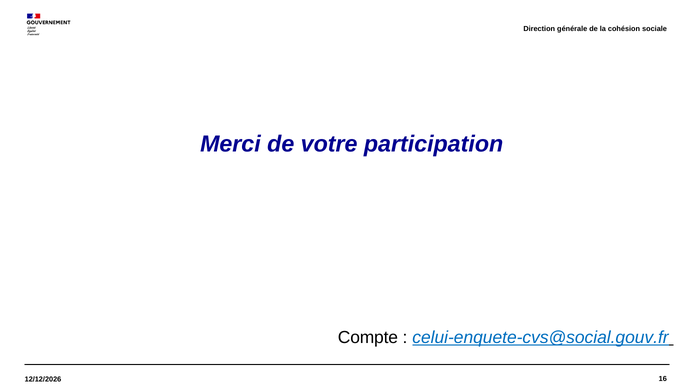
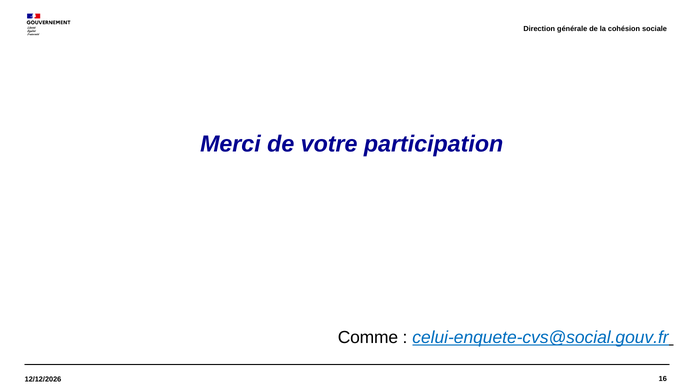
Compte: Compte -> Comme (368, 337)
